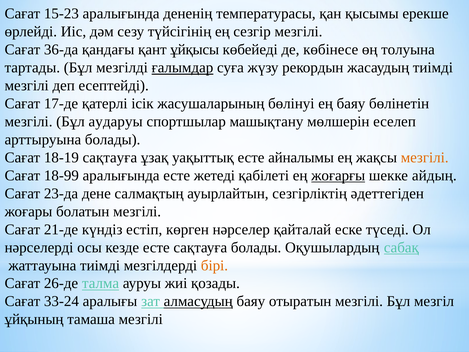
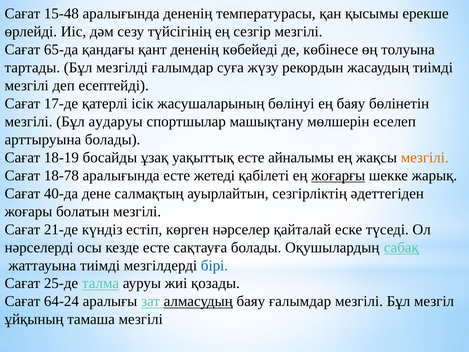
15-23: 15-23 -> 15-48 (61, 14)
36-да: 36-да -> 65-да (61, 50)
қант ұйқысы: ұйқысы -> дененің (195, 50)
ғалымдар underline: present -> none (182, 68)
18-19 сақтауға: сақтауға -> босайды (110, 157)
18-99: 18-99 -> 18-78 (61, 175)
айдың: айдың -> жарық (434, 175)
23-да: 23-да -> 40-да (61, 193)
бірі colour: orange -> blue (214, 265)
26-де: 26-де -> 25-де (61, 283)
33-24: 33-24 -> 64-24 (61, 301)
баяу отыратын: отыратын -> ғалымдар (300, 301)
